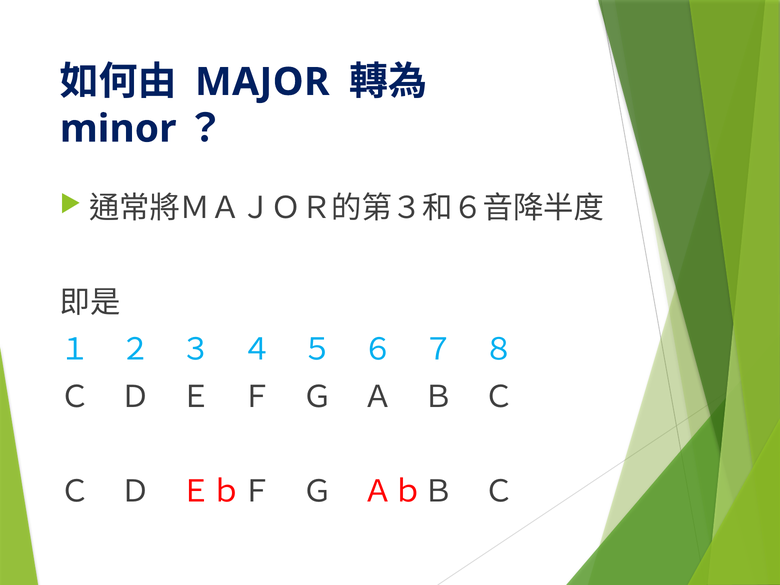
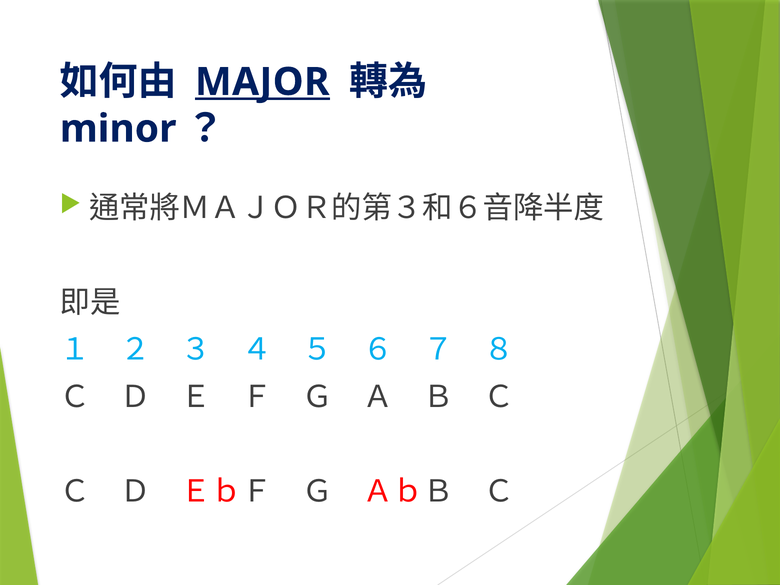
MAJOR underline: none -> present (262, 82)
